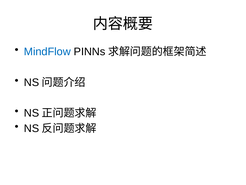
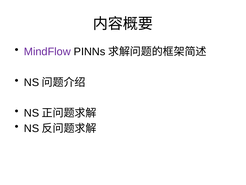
MindFlow colour: blue -> purple (47, 52)
